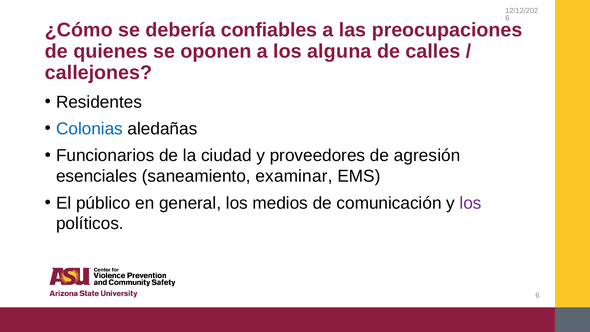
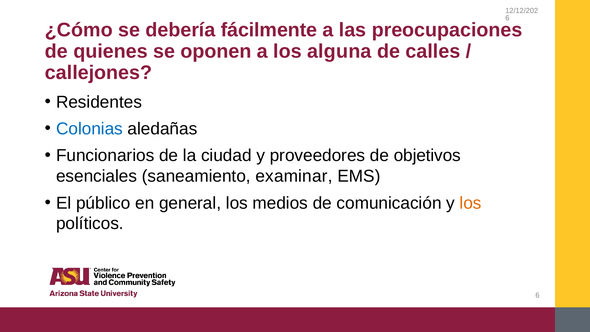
confiables: confiables -> fácilmente (269, 30)
agresión: agresión -> objetivos (427, 156)
los colour: purple -> orange (471, 203)
